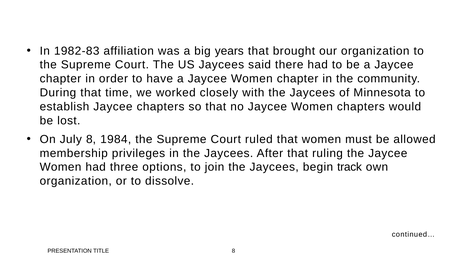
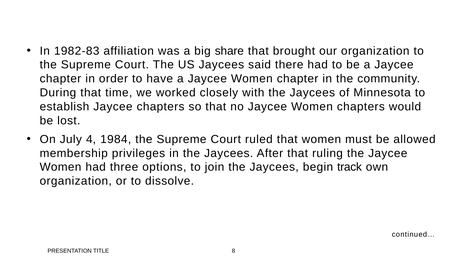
years: years -> share (229, 51)
July 8: 8 -> 4 (91, 139)
